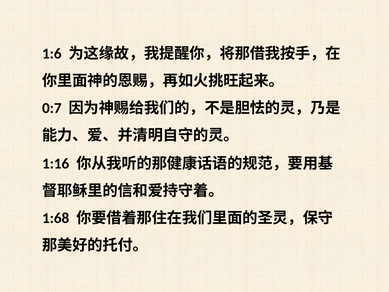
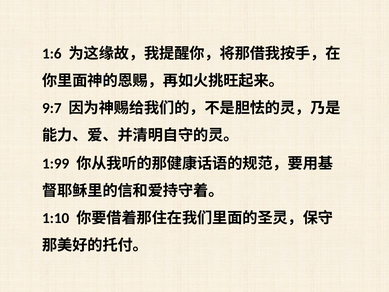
0:7: 0:7 -> 9:7 (52, 108)
1:16: 1:16 -> 1:99 (56, 163)
1:68: 1:68 -> 1:10 (56, 218)
